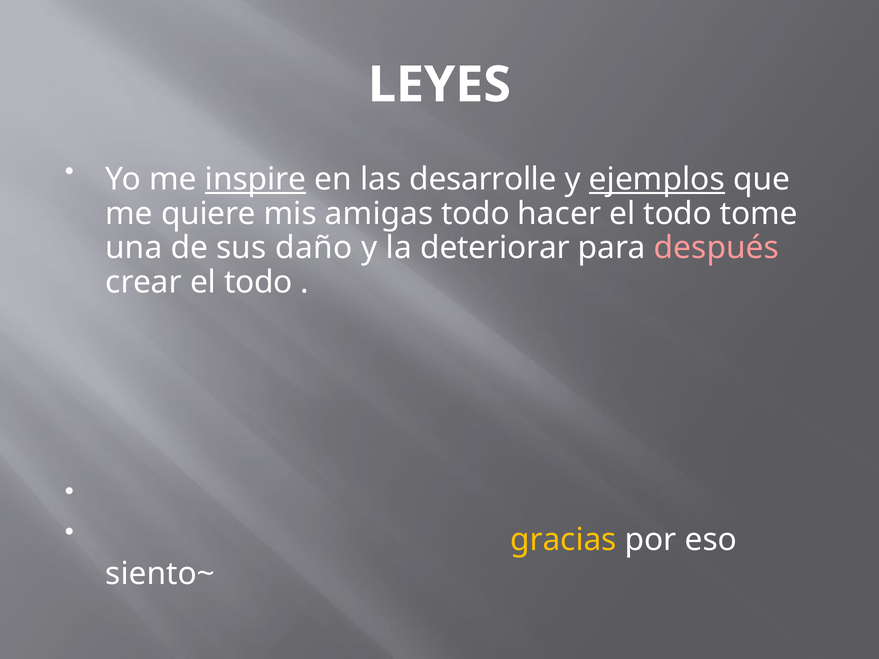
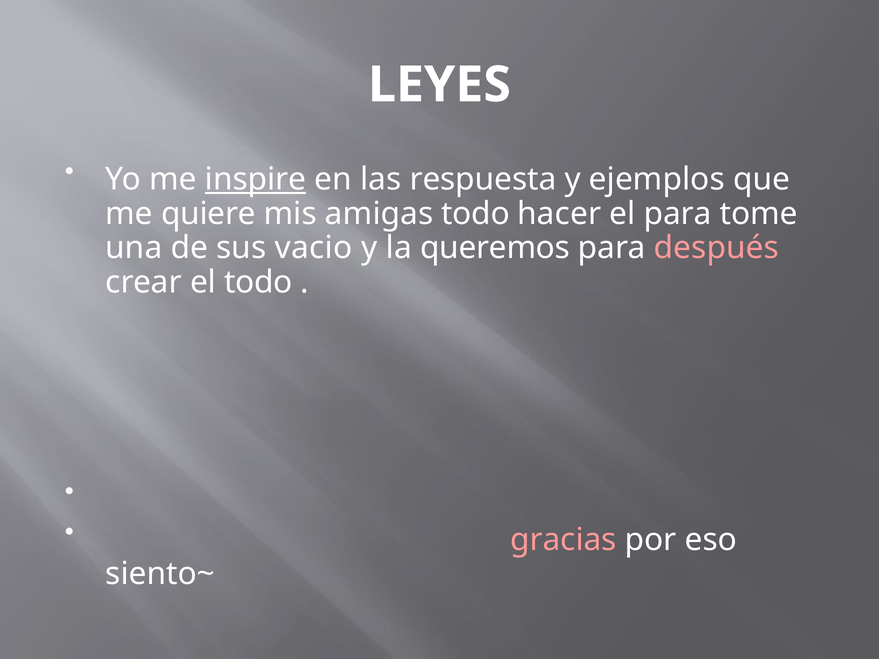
desarrolle: desarrolle -> respuesta (483, 179)
ejemplos underline: present -> none (657, 179)
hacer el todo: todo -> para (678, 214)
daño: daño -> vacio (314, 248)
deteriorar: deteriorar -> queremos (495, 248)
gracias colour: yellow -> pink (563, 540)
